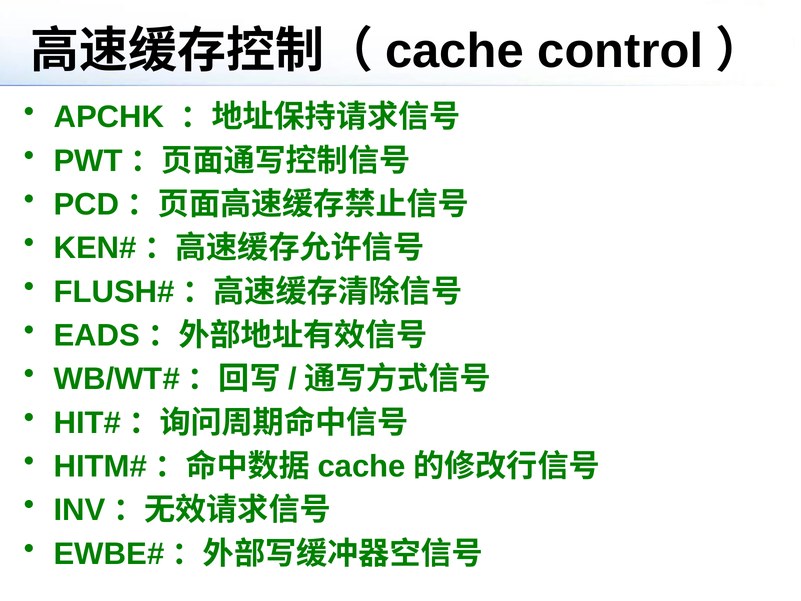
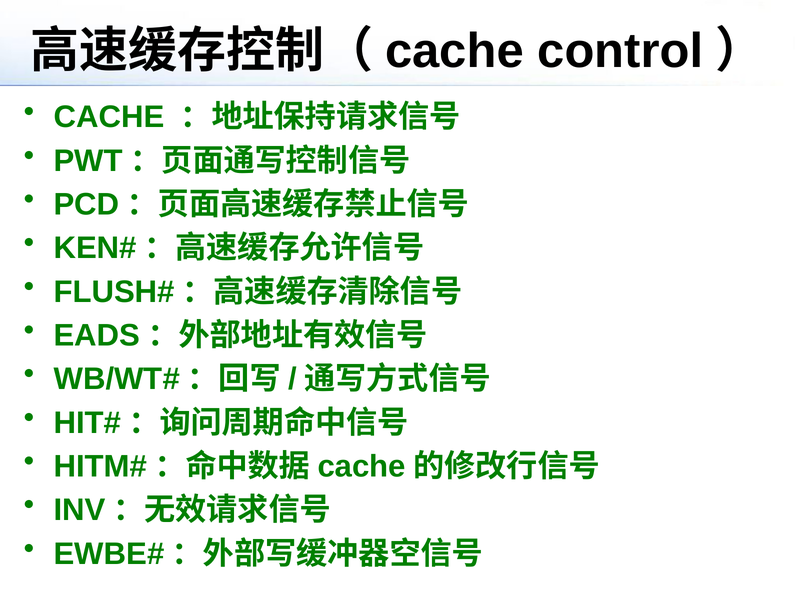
APCHK: APCHK -> CACHE (109, 117)
